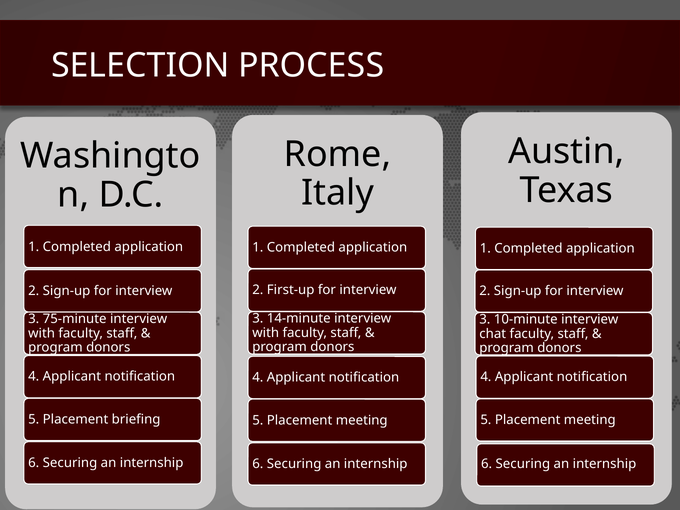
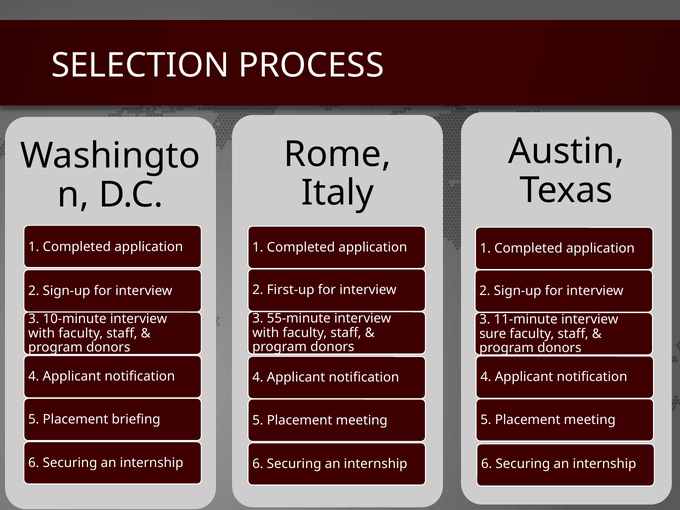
14-minute: 14-minute -> 55-minute (299, 319)
75-minute: 75-minute -> 10-minute (75, 319)
10-minute: 10-minute -> 11-minute (526, 319)
chat: chat -> sure (493, 334)
